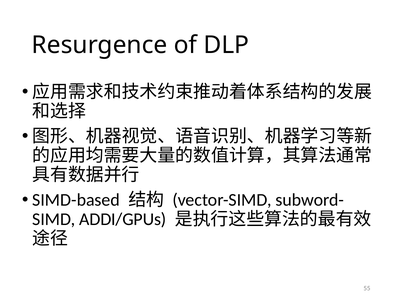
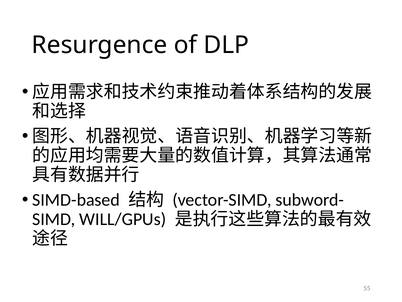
ADDI/GPUs: ADDI/GPUs -> WILL/GPUs (123, 219)
